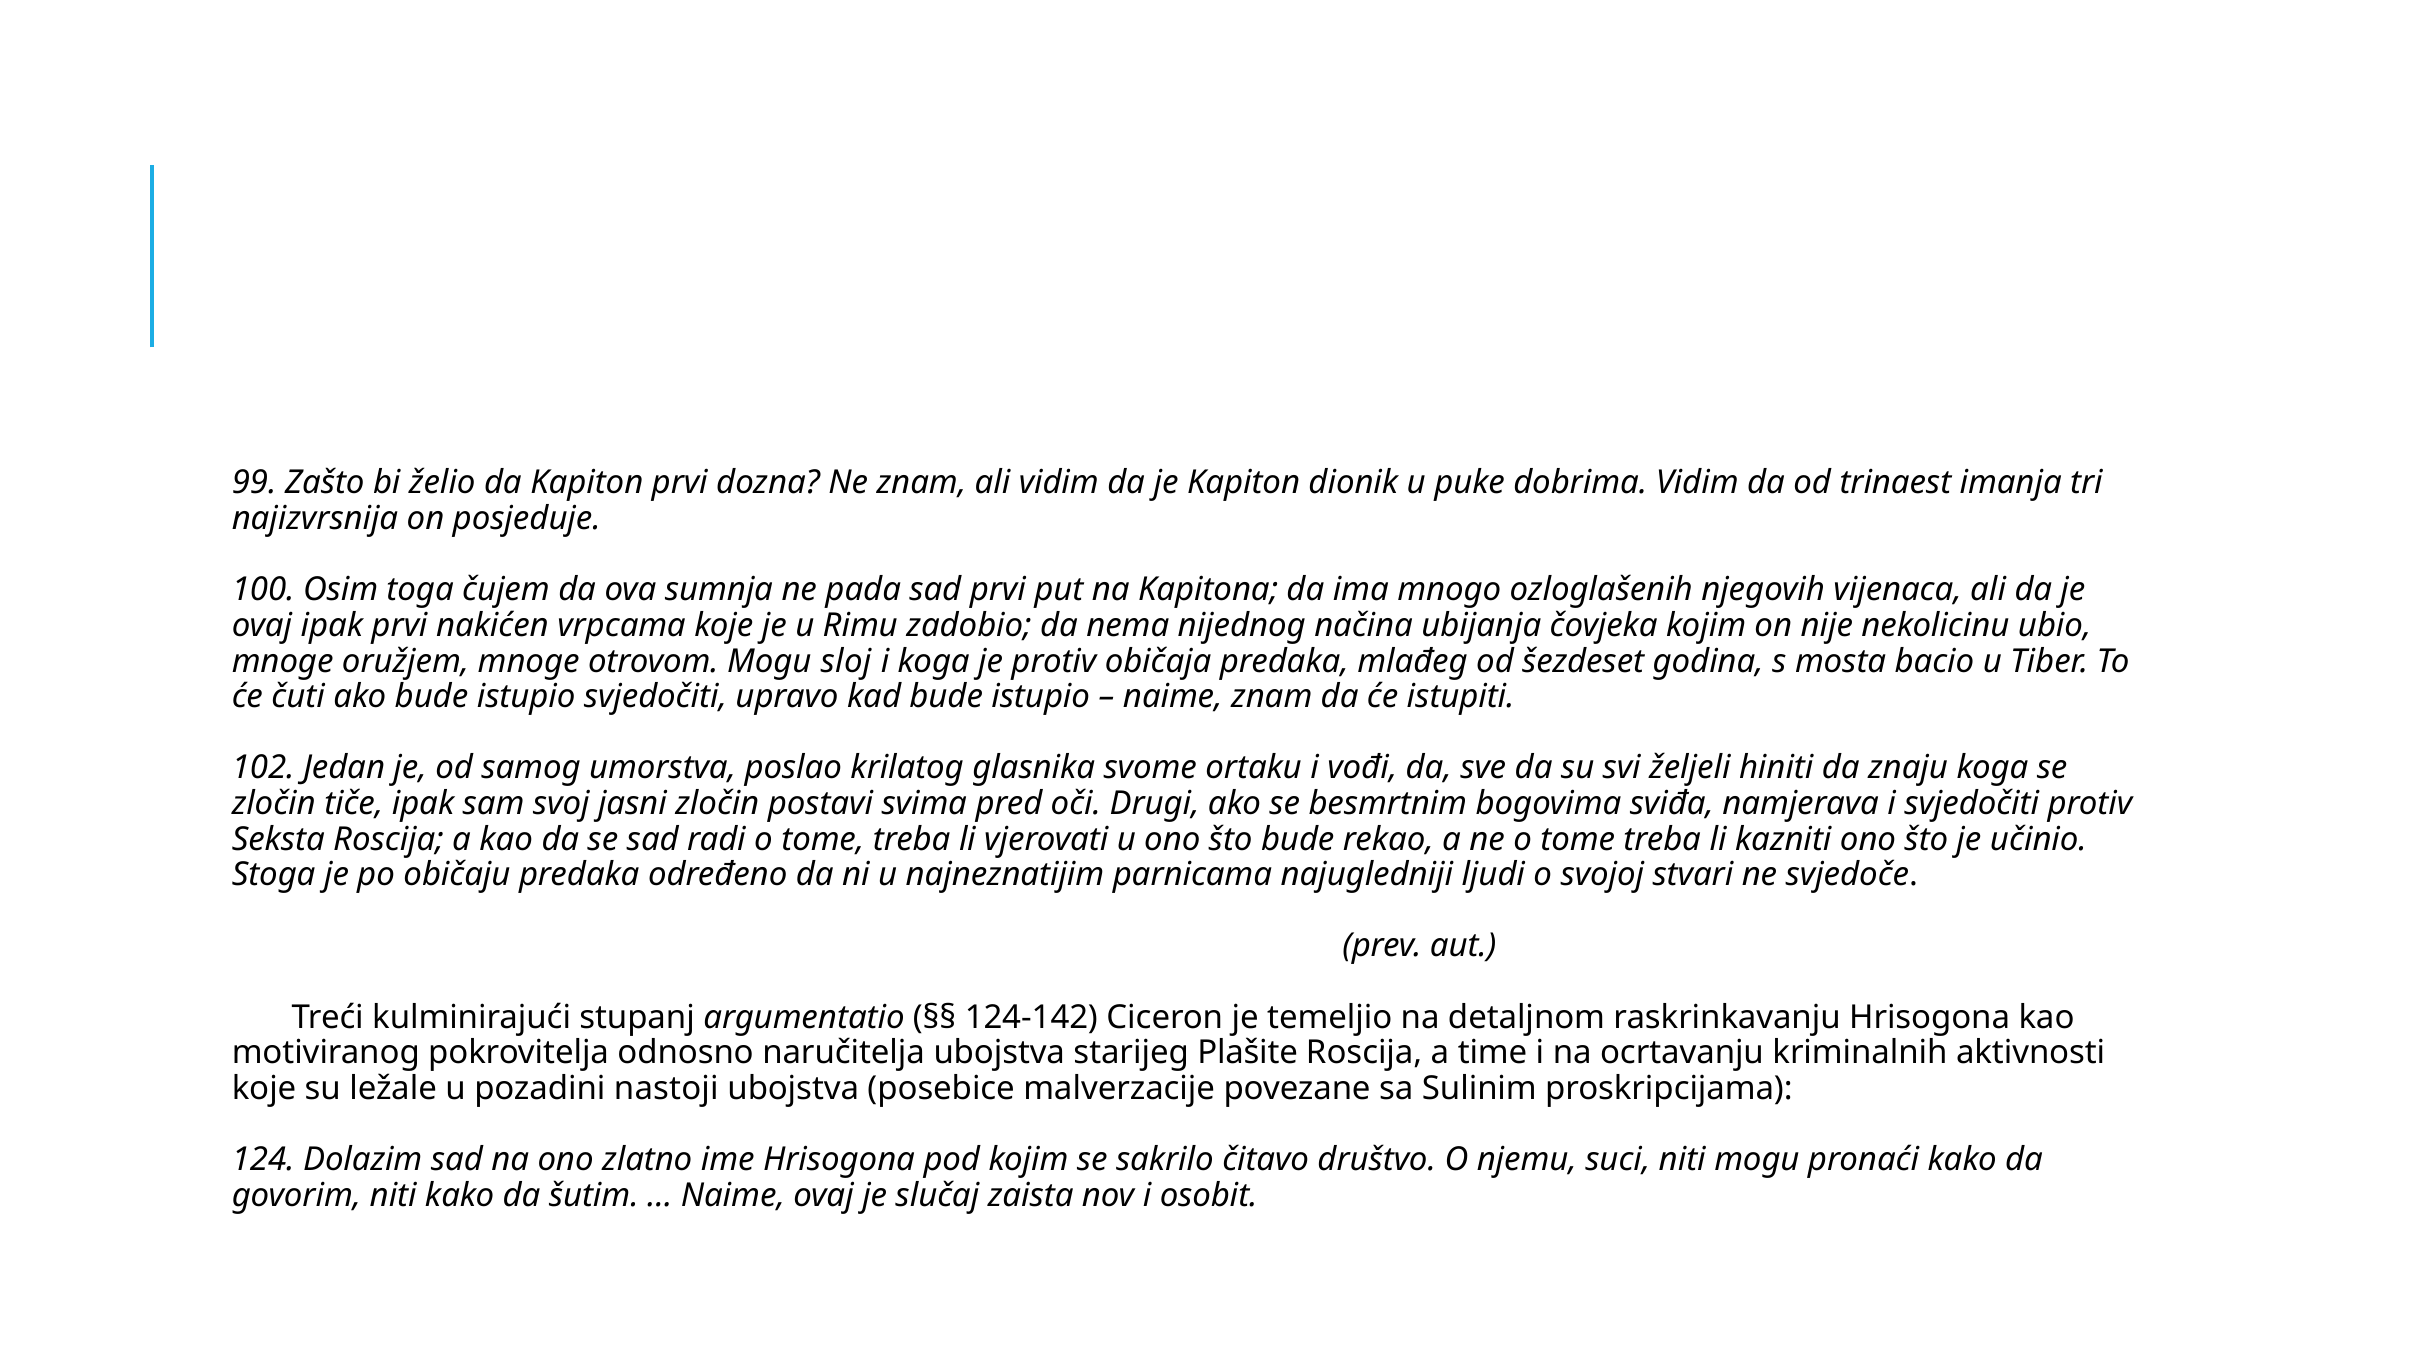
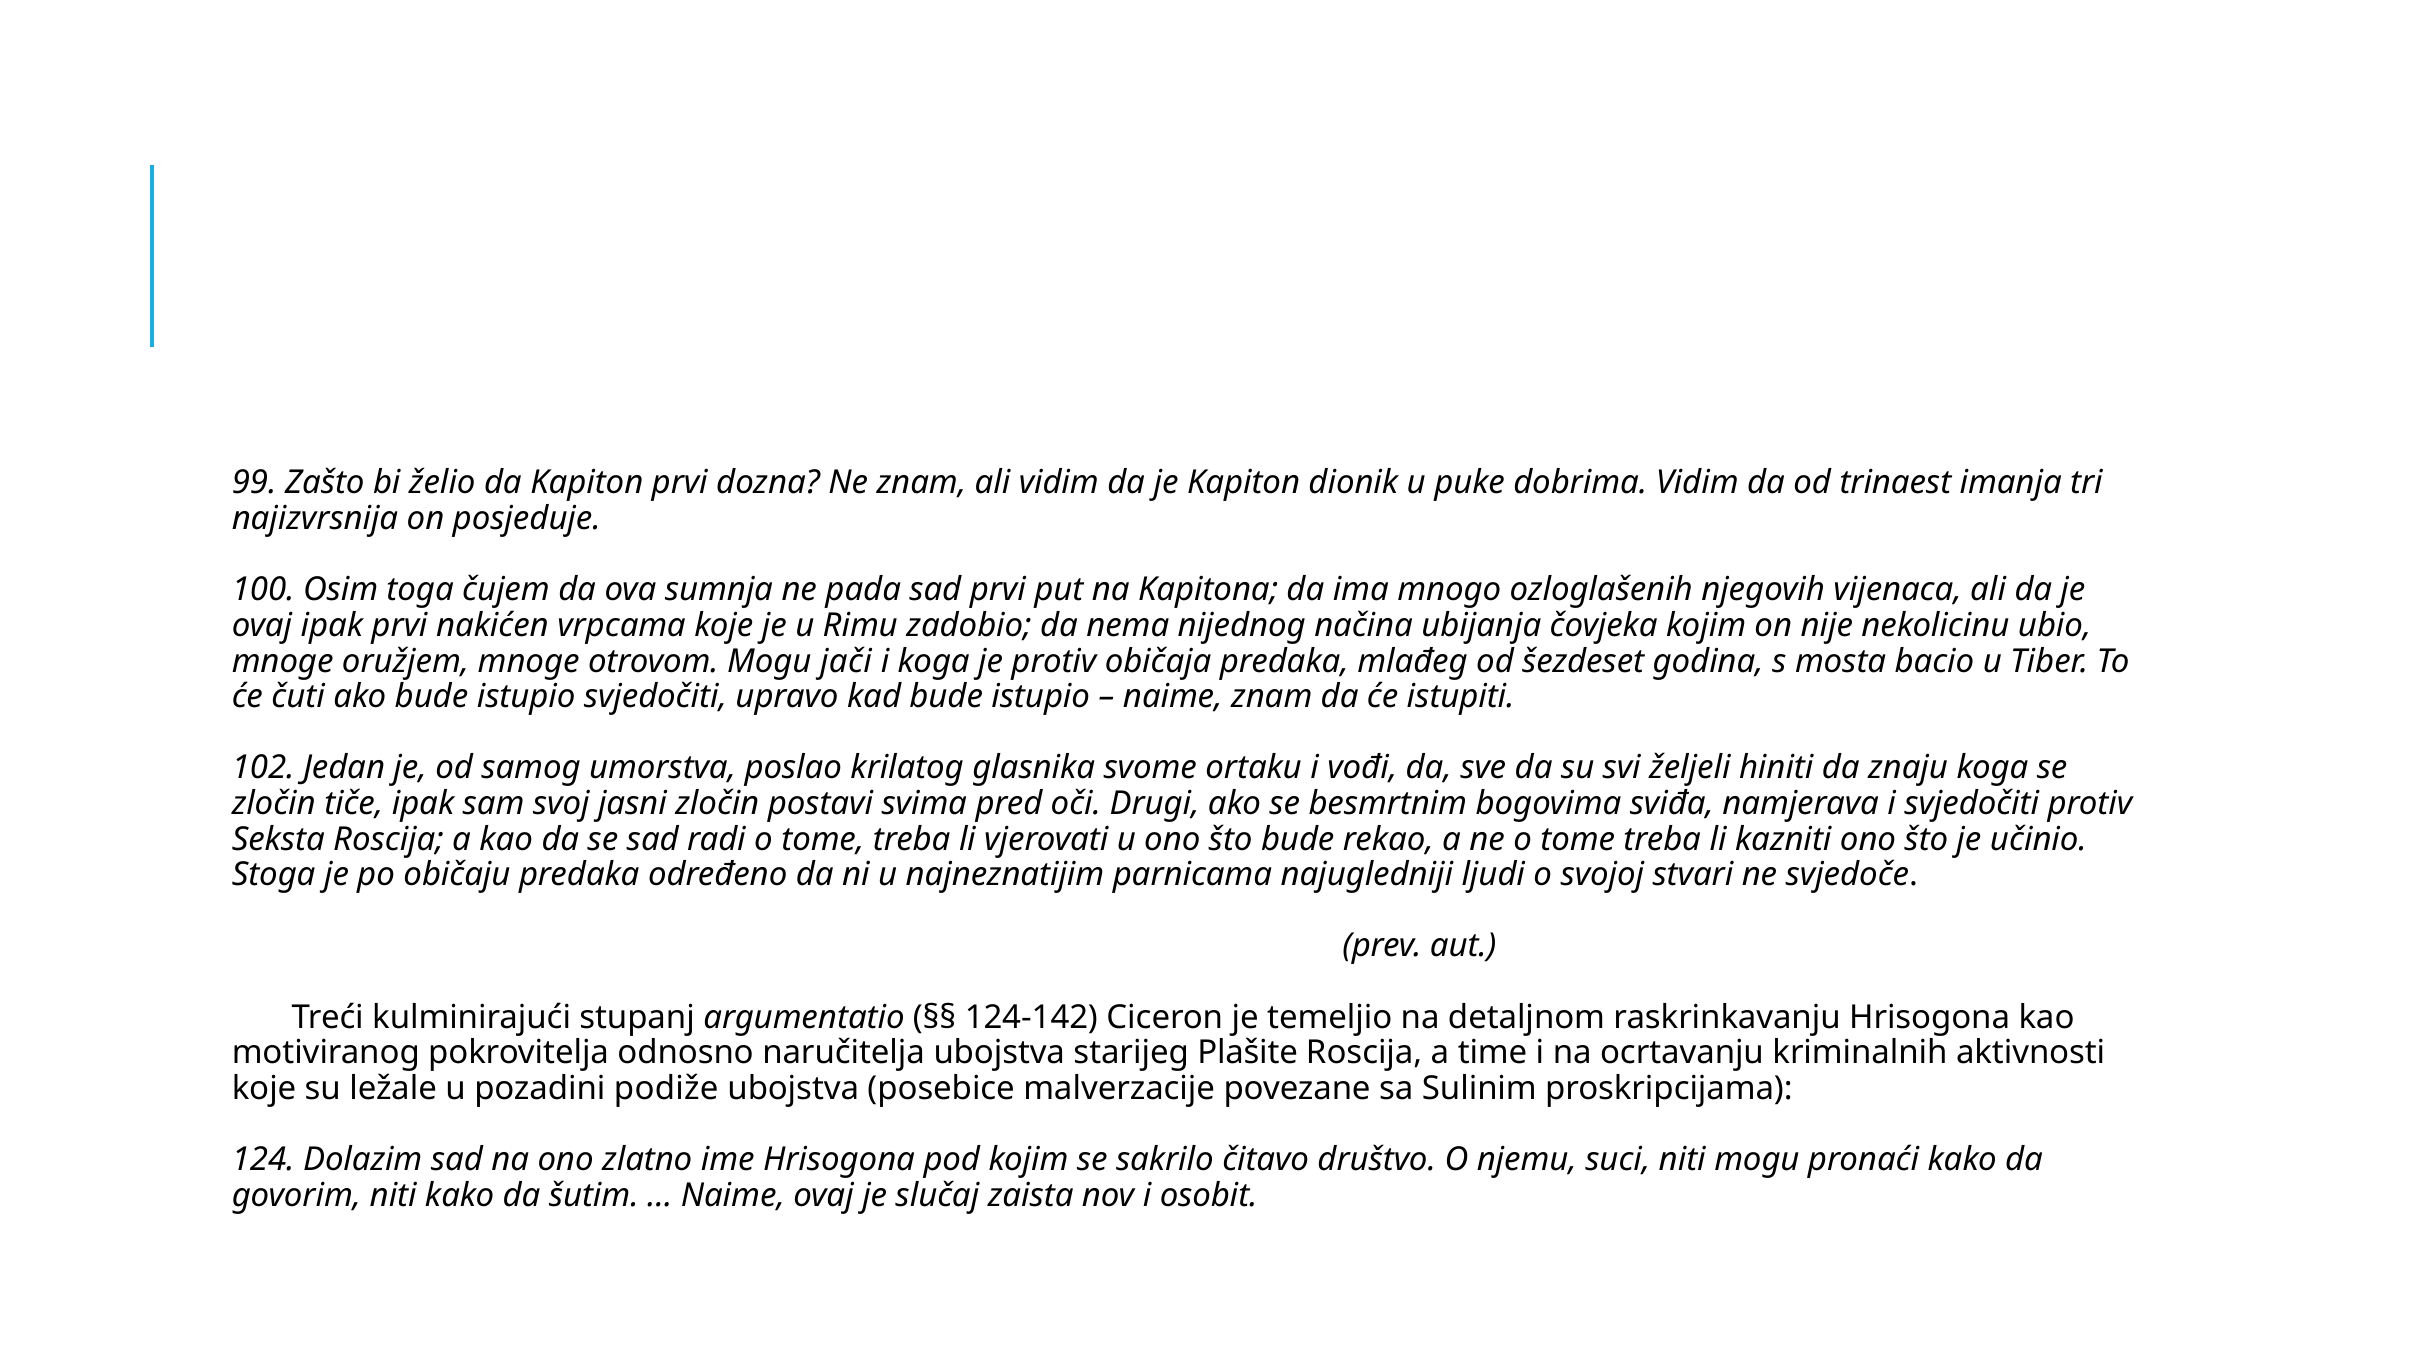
sloj: sloj -> jači (846, 661)
nastoji: nastoji -> podiže (666, 1089)
